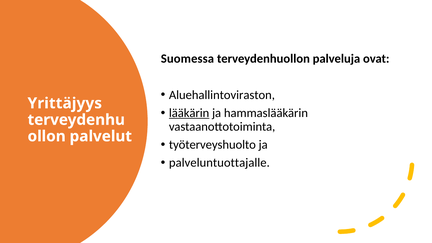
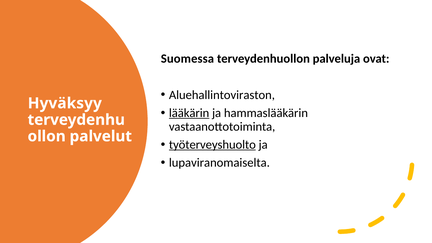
Yrittäjyys: Yrittäjyys -> Hyväksyy (65, 103)
työterveyshuolto underline: none -> present (212, 145)
palveluntuottajalle: palveluntuottajalle -> lupaviranomaiselta (219, 163)
